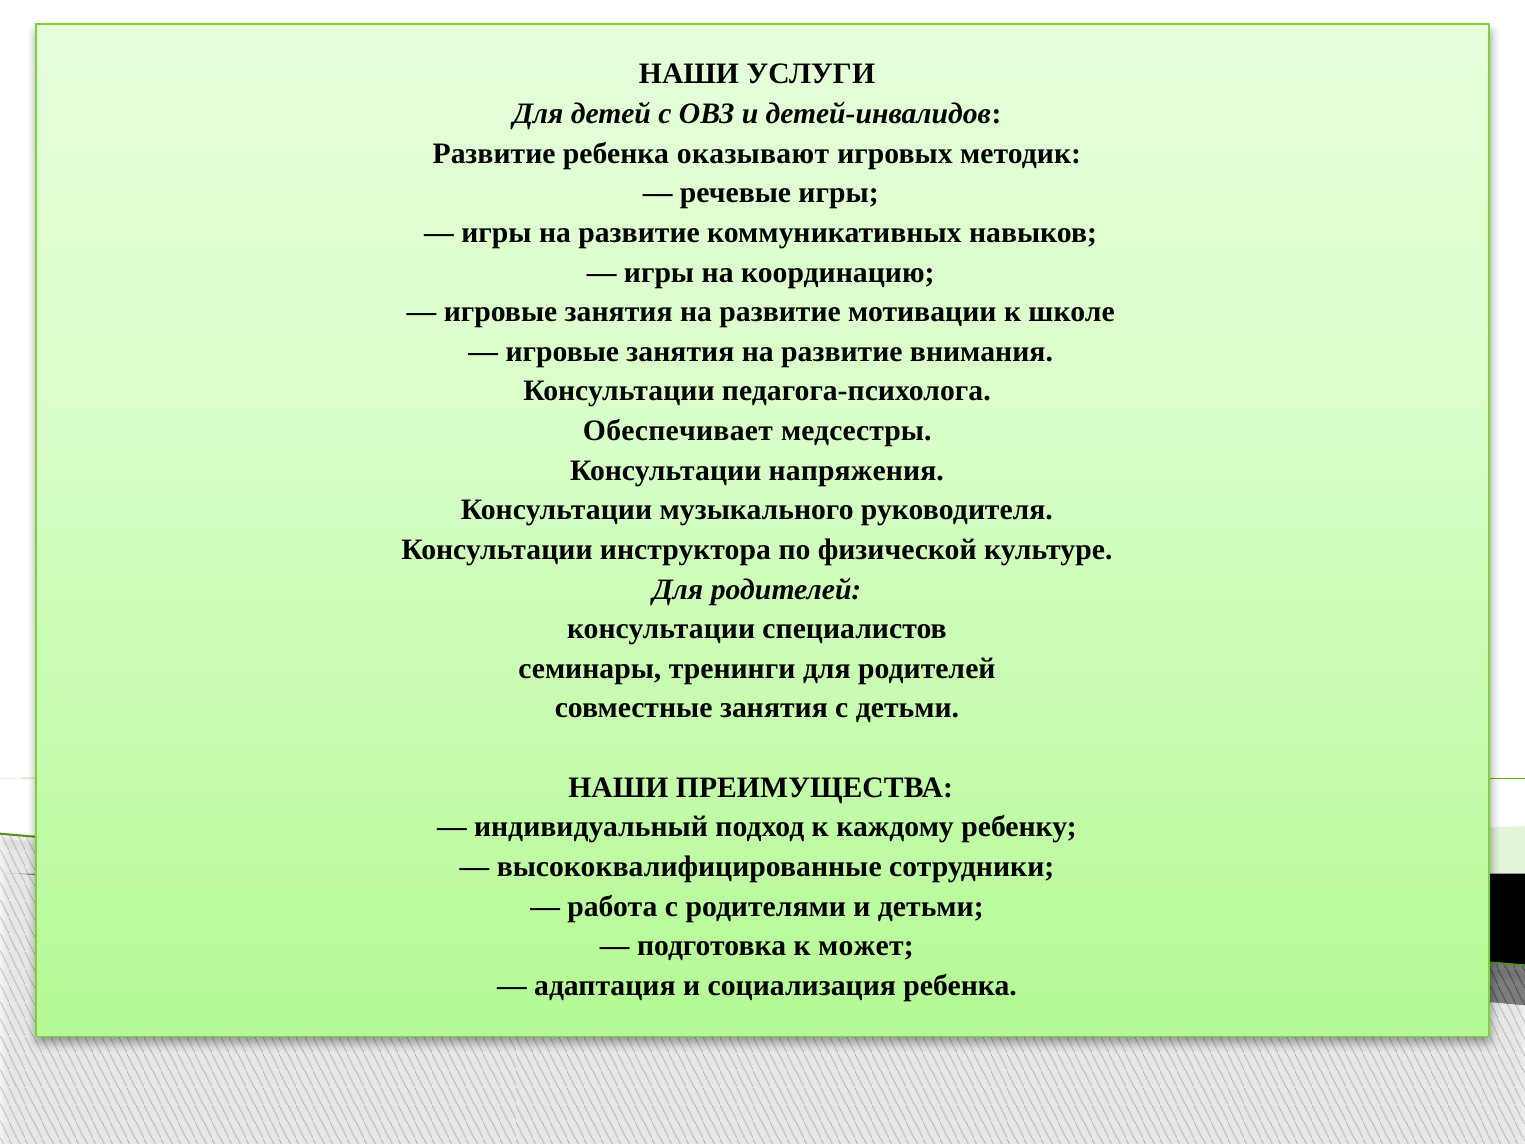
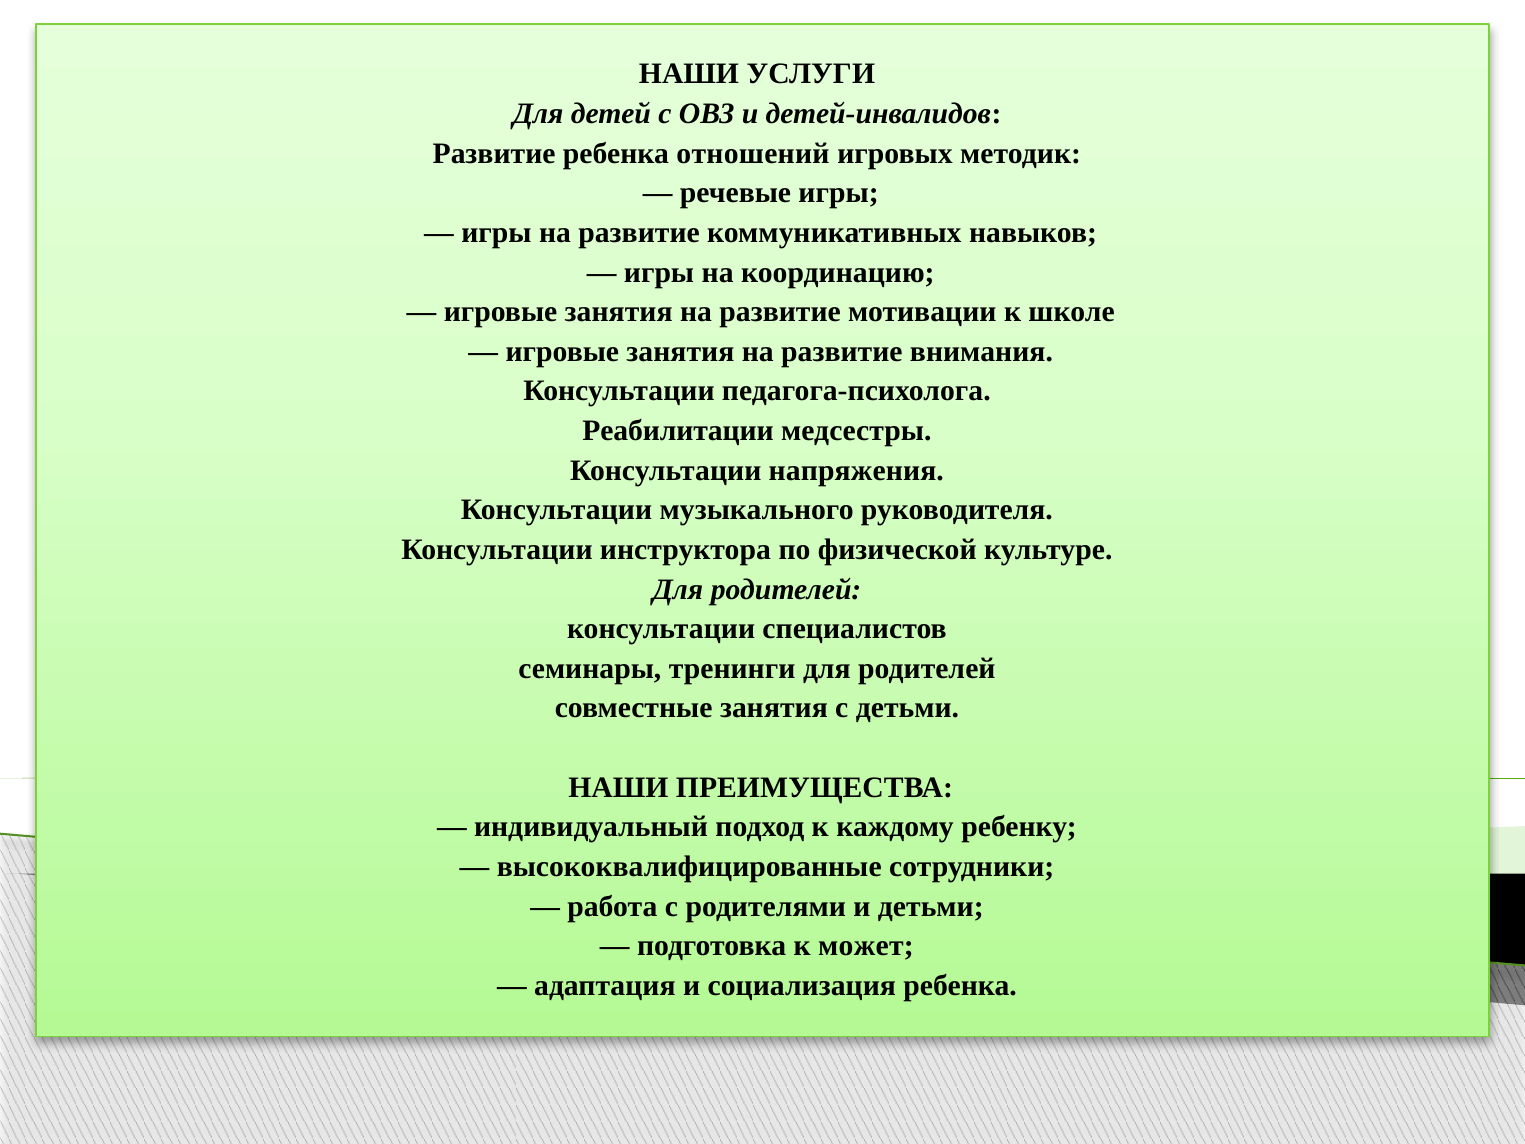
оказывают: оказывают -> отношений (753, 153)
Обеспечивает: Обеспечивает -> Реабилитации (678, 431)
